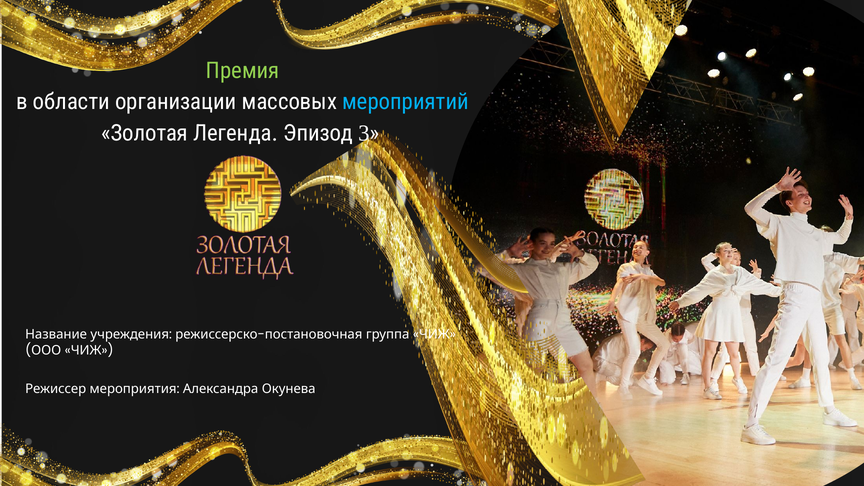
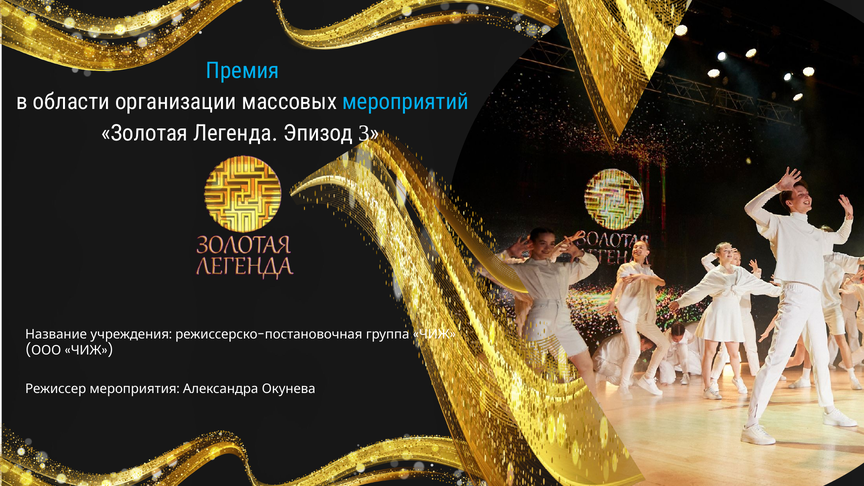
Премия colour: light green -> light blue (243, 71)
